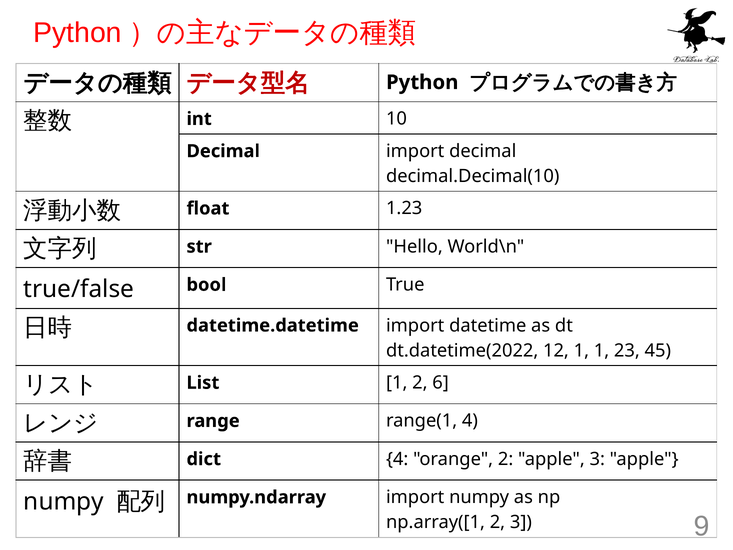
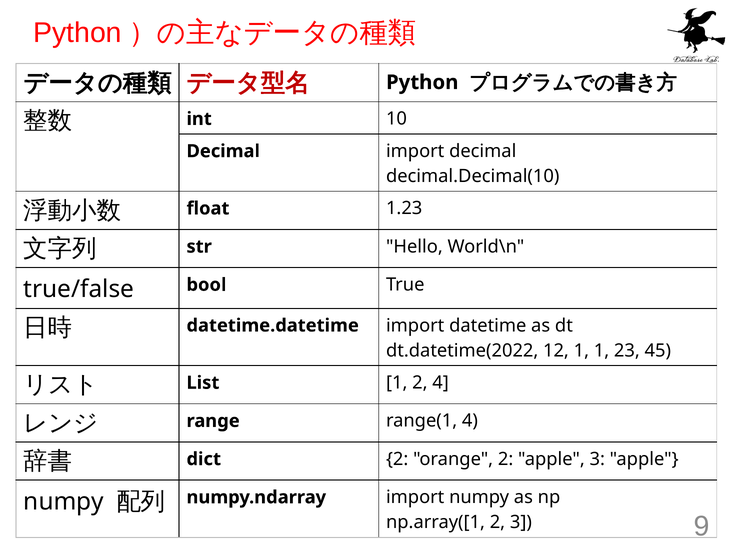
2 6: 6 -> 4 (441, 383)
dict 4: 4 -> 2 (397, 459)
